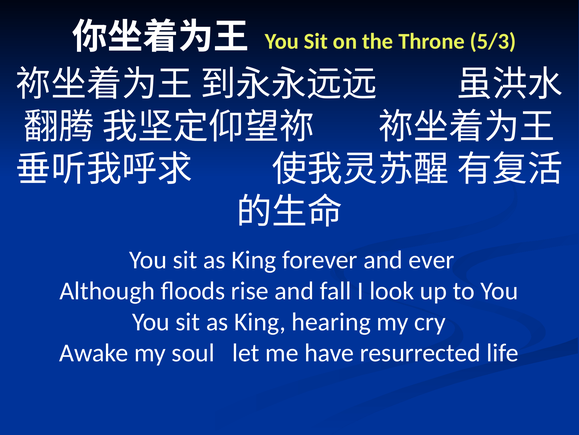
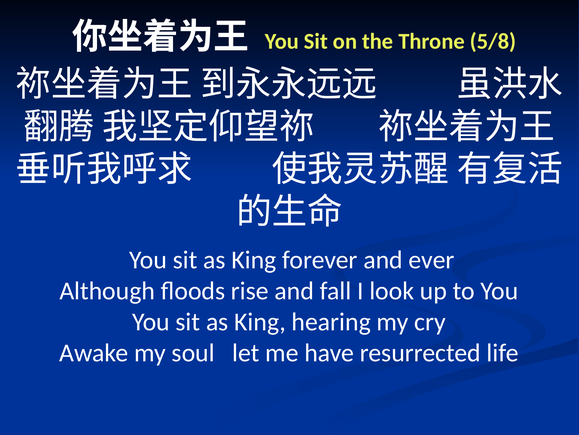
5/3: 5/3 -> 5/8 (493, 41)
